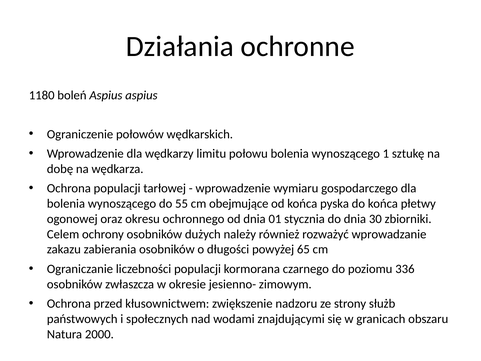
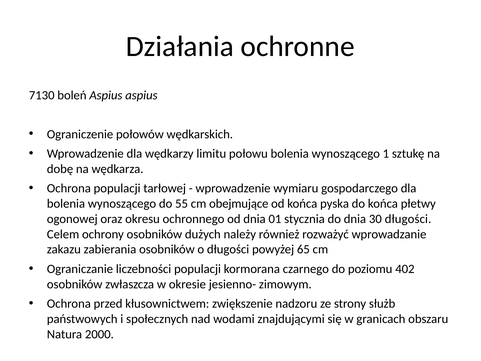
1180: 1180 -> 7130 (42, 95)
30 zbiorniki: zbiorniki -> długości (408, 219)
336: 336 -> 402 (405, 269)
